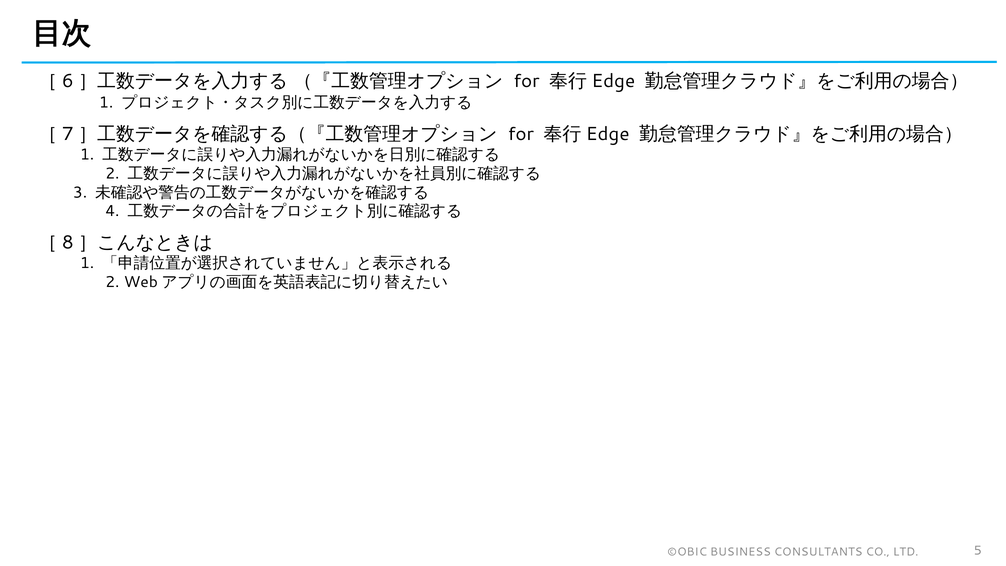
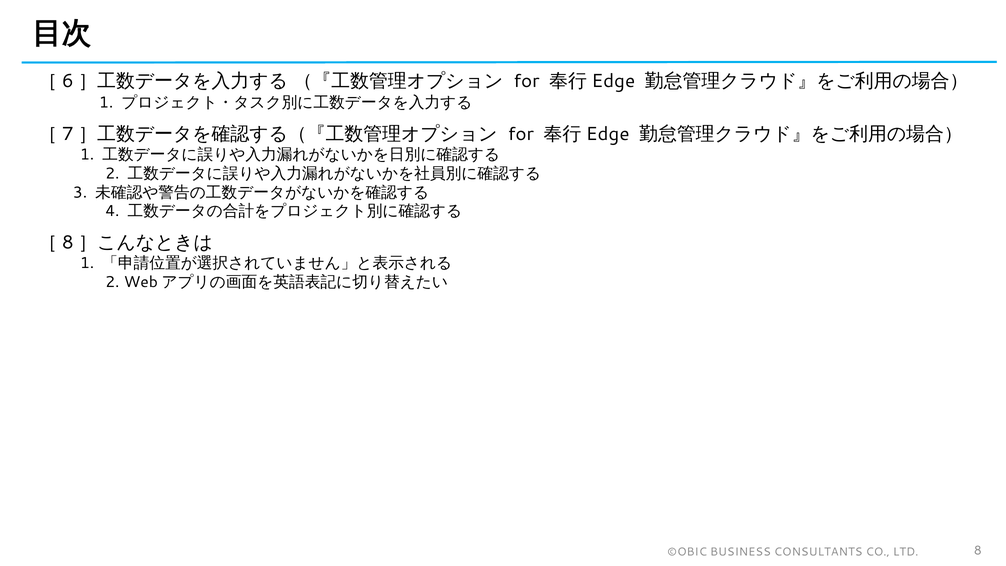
5: 5 -> 8 (978, 550)
